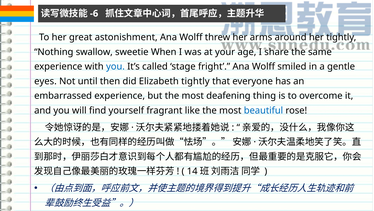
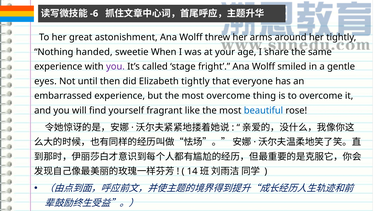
swallow: swallow -> handed (94, 52)
you colour: blue -> purple (115, 66)
most deafening: deafening -> overcome (228, 96)
